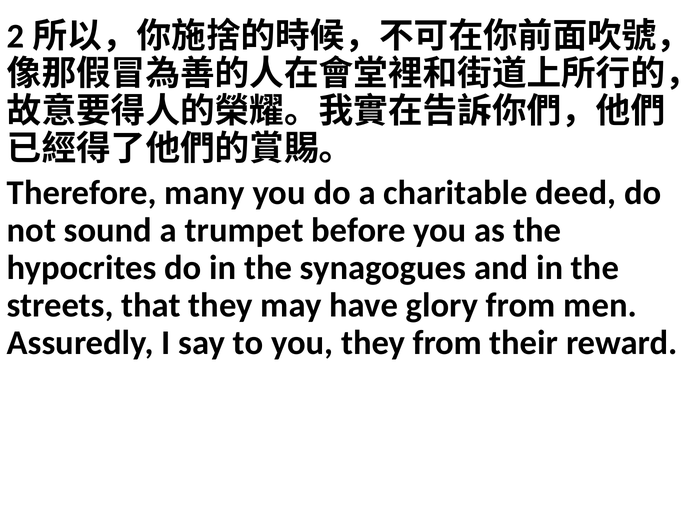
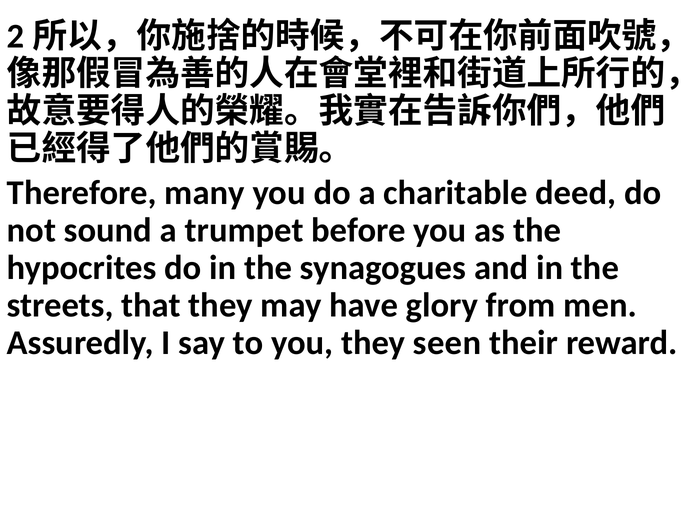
they from: from -> seen (447, 343)
